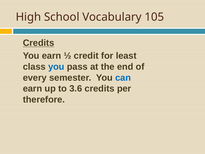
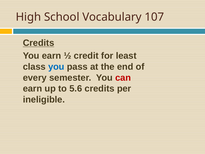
105: 105 -> 107 (154, 17)
can colour: blue -> red (123, 78)
3.6: 3.6 -> 5.6 (76, 88)
therefore: therefore -> ineligible (44, 99)
